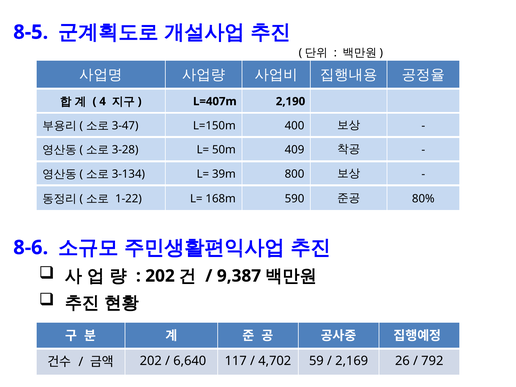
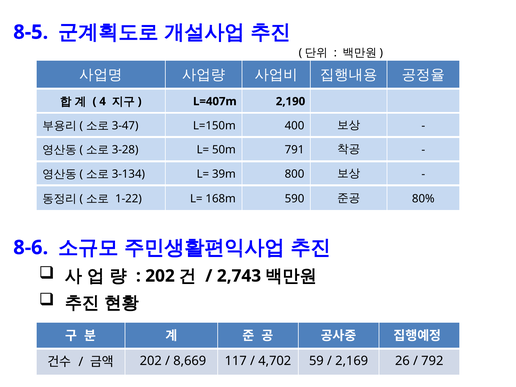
409: 409 -> 791 (295, 150)
9,387: 9,387 -> 2,743 (239, 276)
6,640: 6,640 -> 8,669 (190, 361)
